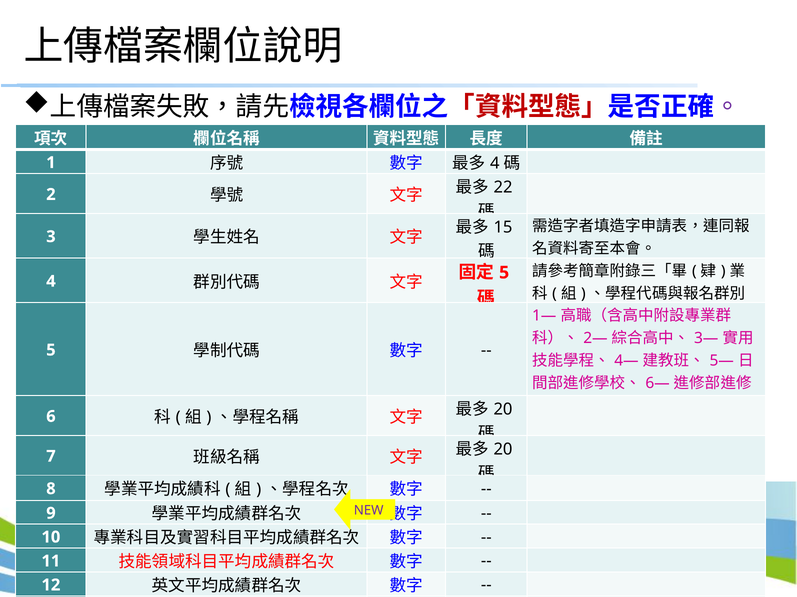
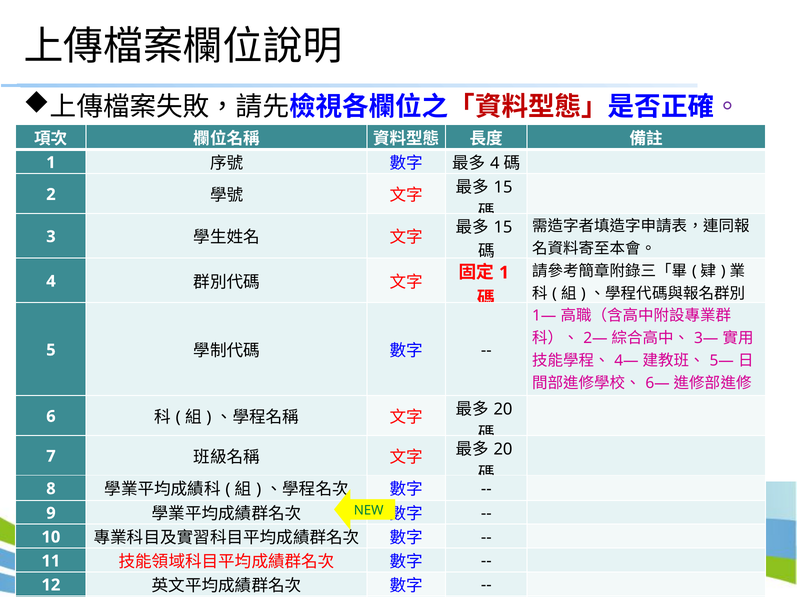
22: 22 -> 15 (503, 188)
5: 5 -> 1 (504, 273)
NEW colour: purple -> green (369, 511)
